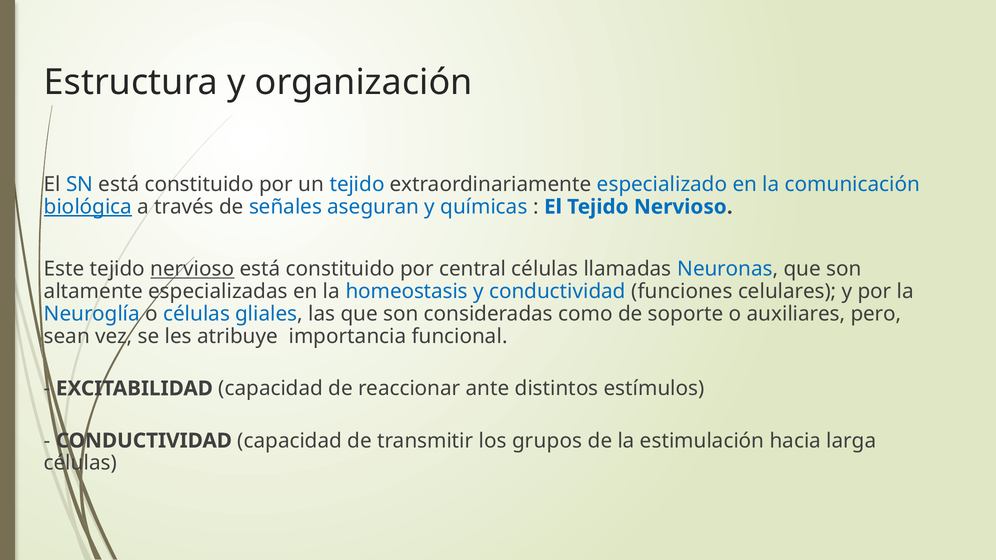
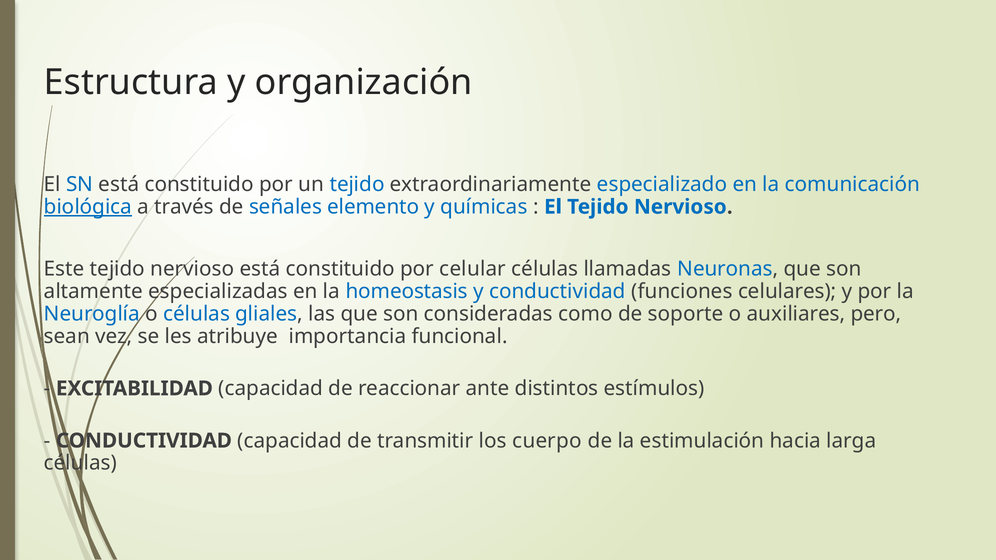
aseguran: aseguran -> elemento (373, 207)
nervioso underline: present -> none (192, 269)
central: central -> celular (473, 269)
grupos: grupos -> cuerpo (547, 441)
